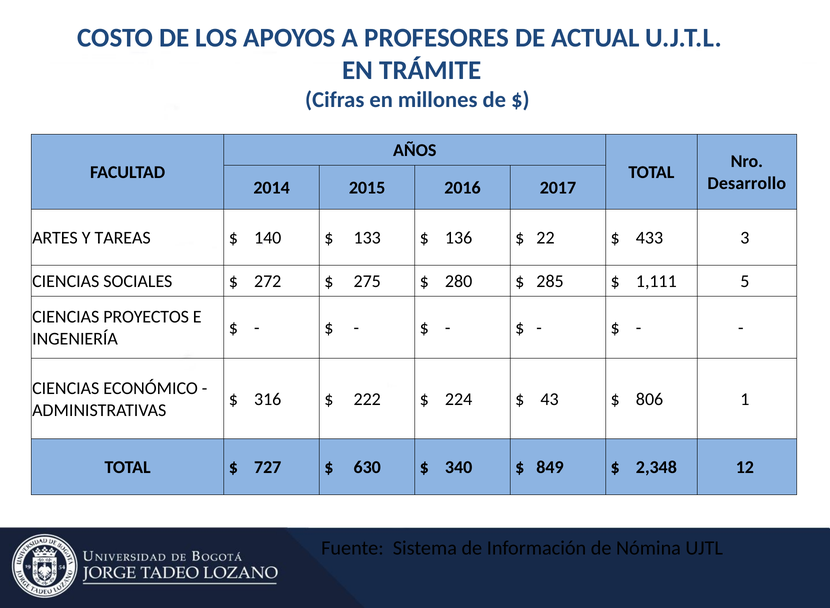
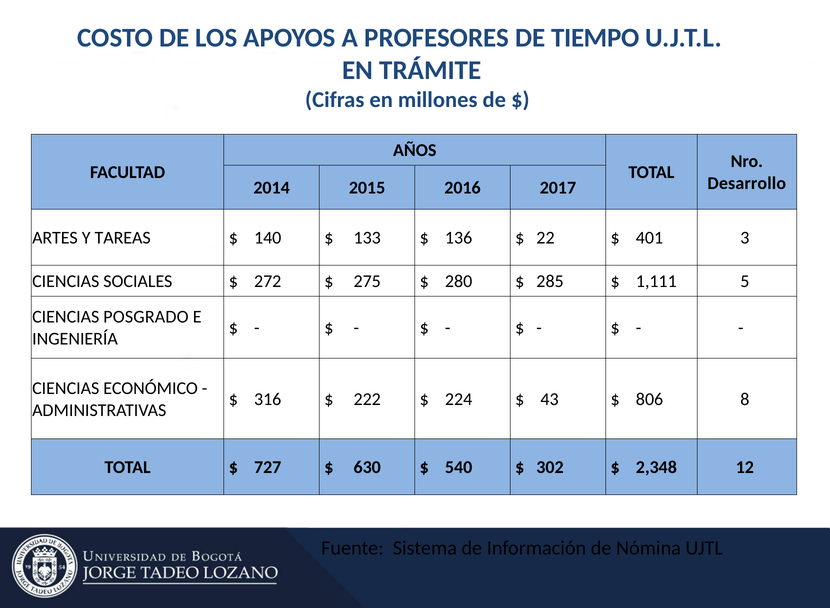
ACTUAL: ACTUAL -> TIEMPO (595, 38)
433: 433 -> 401 (650, 238)
PROYECTOS: PROYECTOS -> POSGRADO (146, 317)
1: 1 -> 8 (745, 399)
340: 340 -> 540 (459, 467)
849: 849 -> 302 (550, 467)
